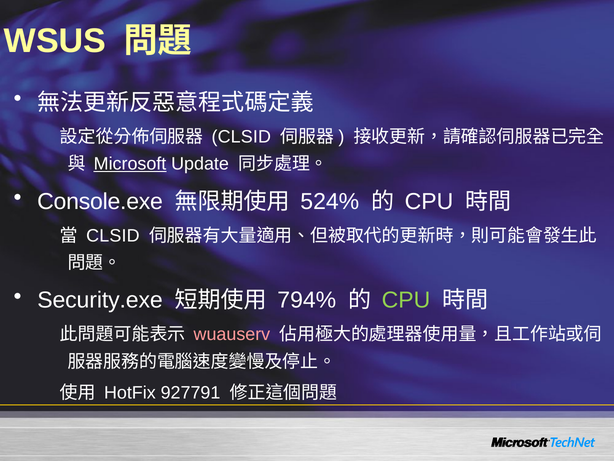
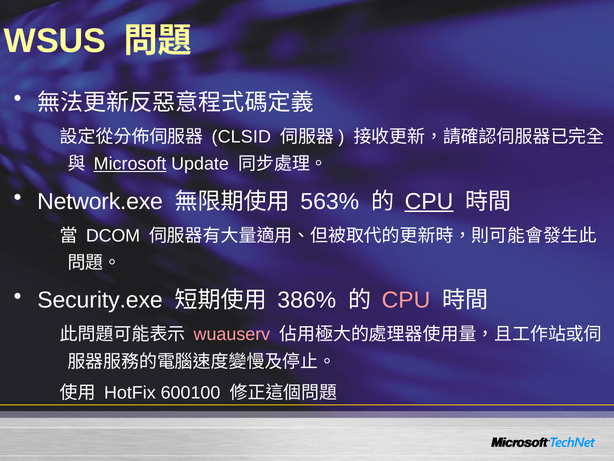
Console.exe: Console.exe -> Network.exe (100, 201)
524%: 524% -> 563% (330, 201)
CPU underline: none -> present (429, 201)
CLSID: CLSID -> DCOM (113, 235)
794%: 794% -> 386% (307, 300)
CPU colour: light green -> pink (406, 300)
927791: 927791 -> 600100 (191, 393)
